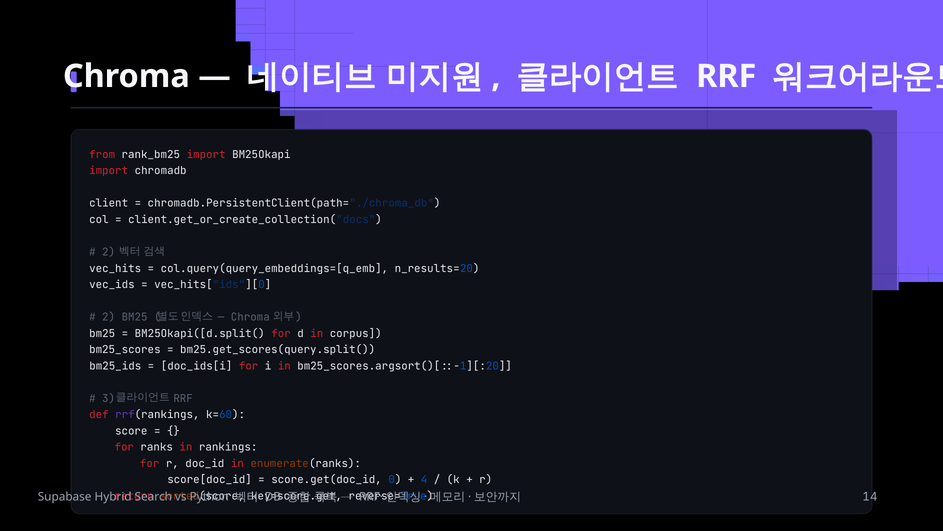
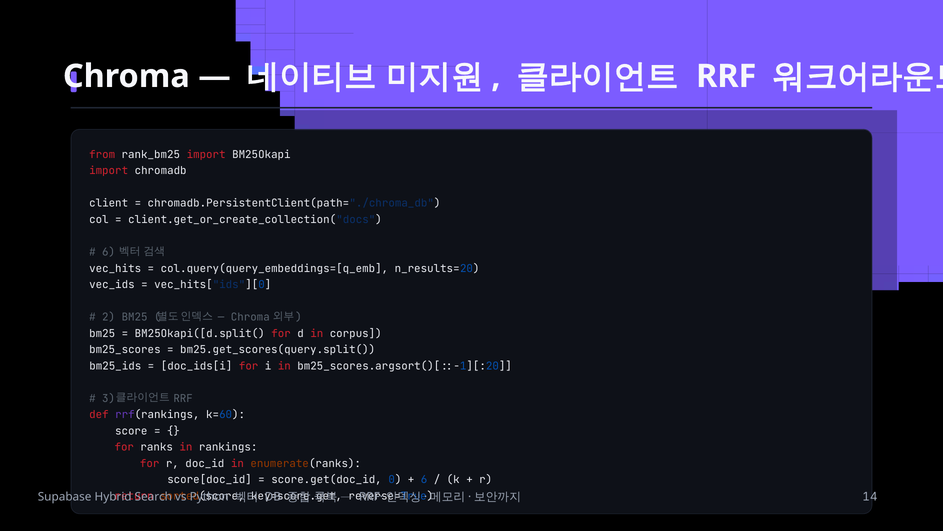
2: 2 -> 6 (109, 252)
4: 4 -> 6 (424, 479)
